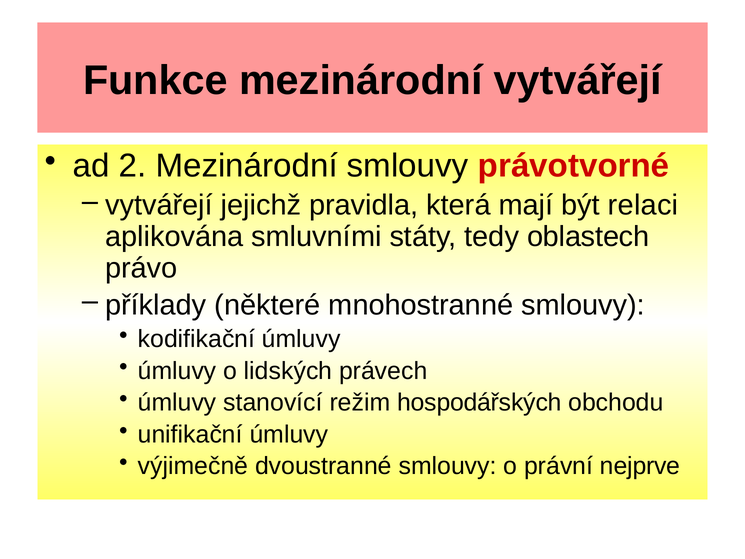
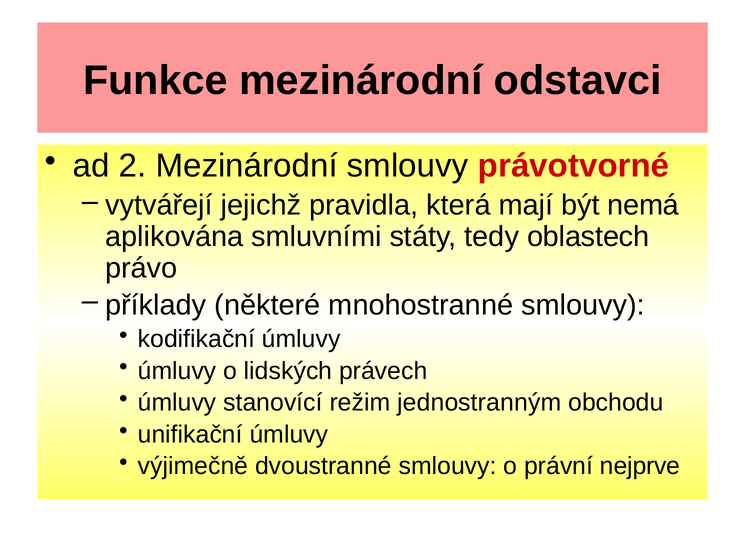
mezinárodní vytvářejí: vytvářejí -> odstavci (578, 80)
relaci: relaci -> nemá (643, 205)
hospodářských: hospodářských -> jednostranným (479, 403)
